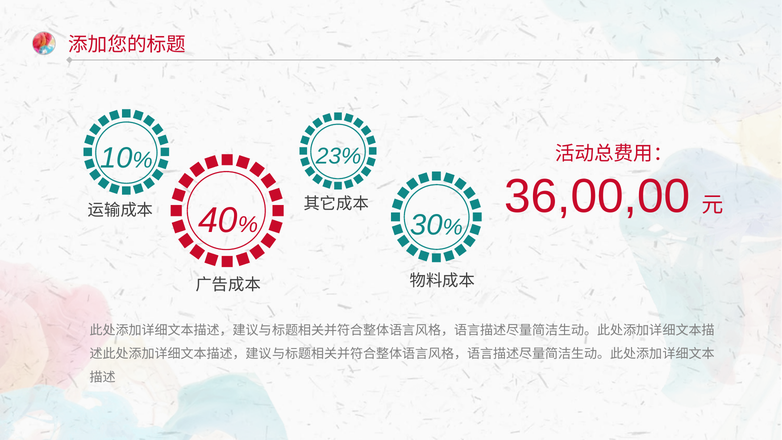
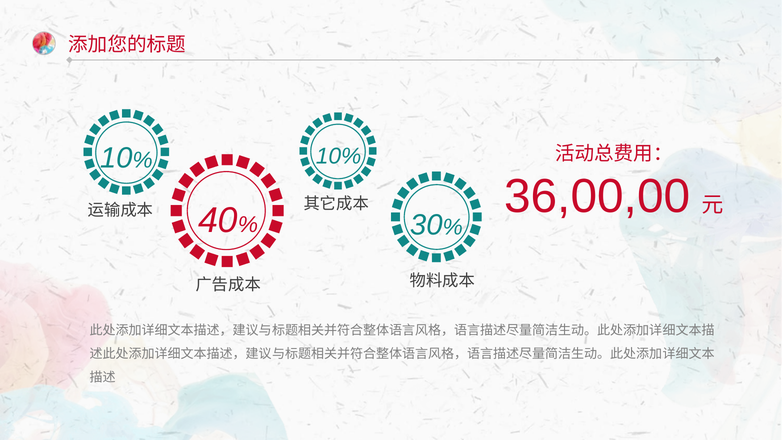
23%: 23% -> 10% (339, 156)
